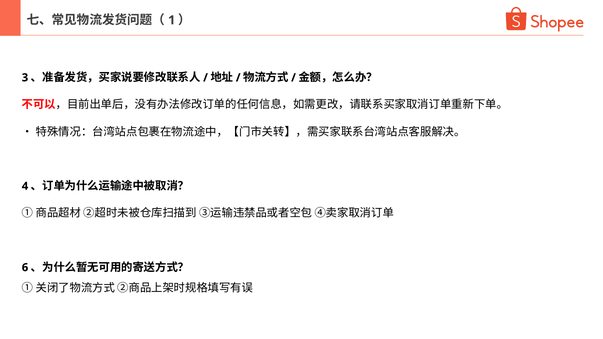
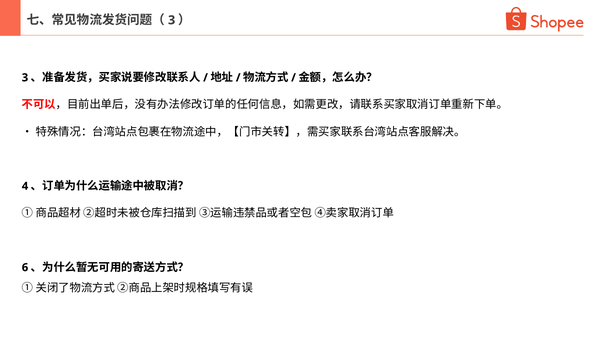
1: 1 -> 3 (172, 20)
